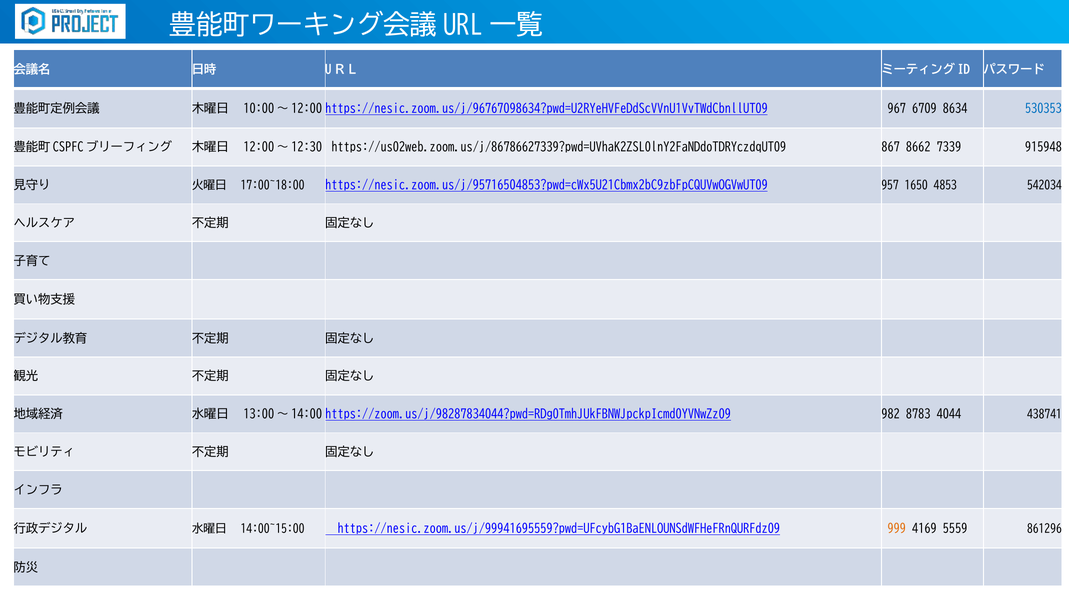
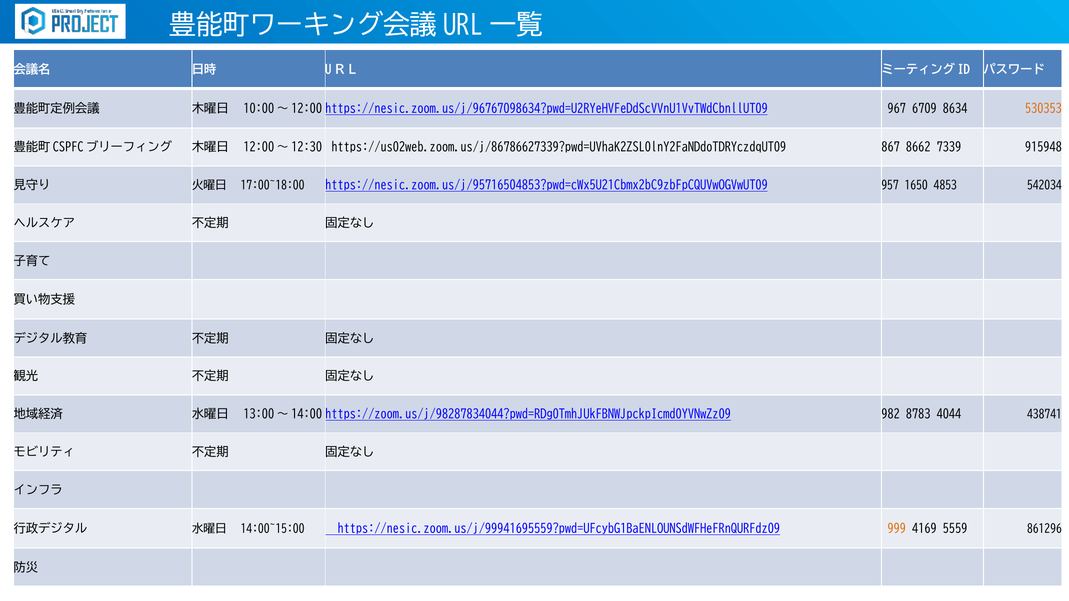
530353 colour: blue -> orange (1043, 109)
